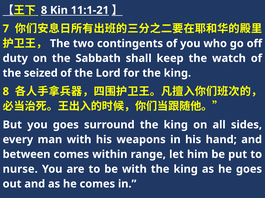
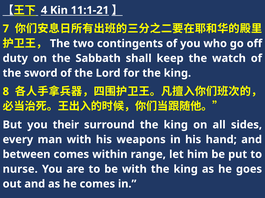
8: 8 -> 4 (44, 10)
seized: seized -> sword (41, 73)
you goes: goes -> their (66, 125)
